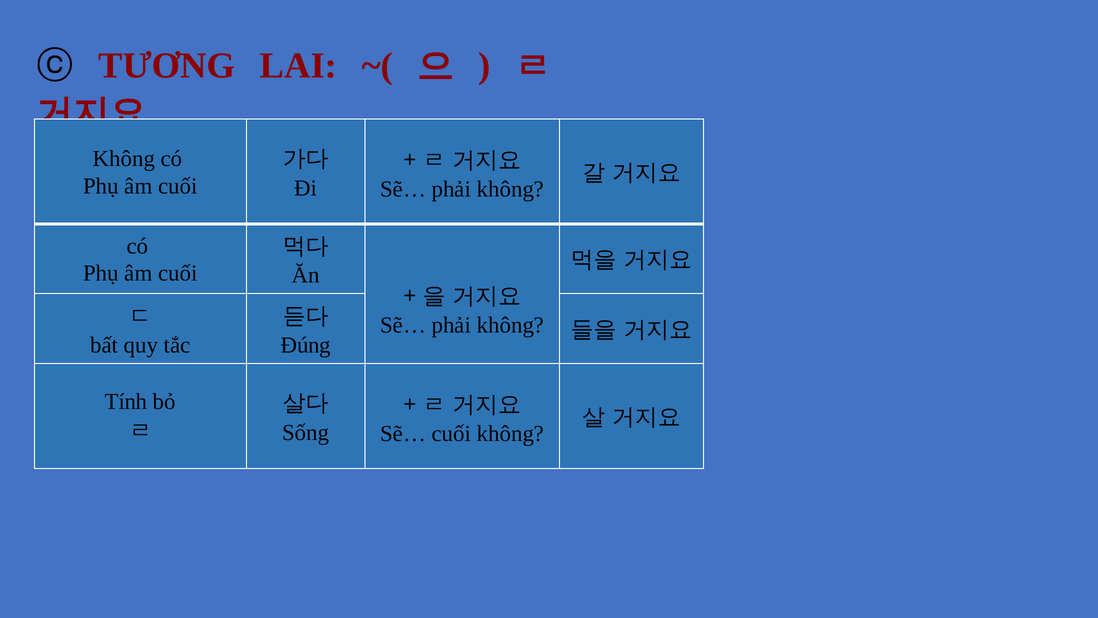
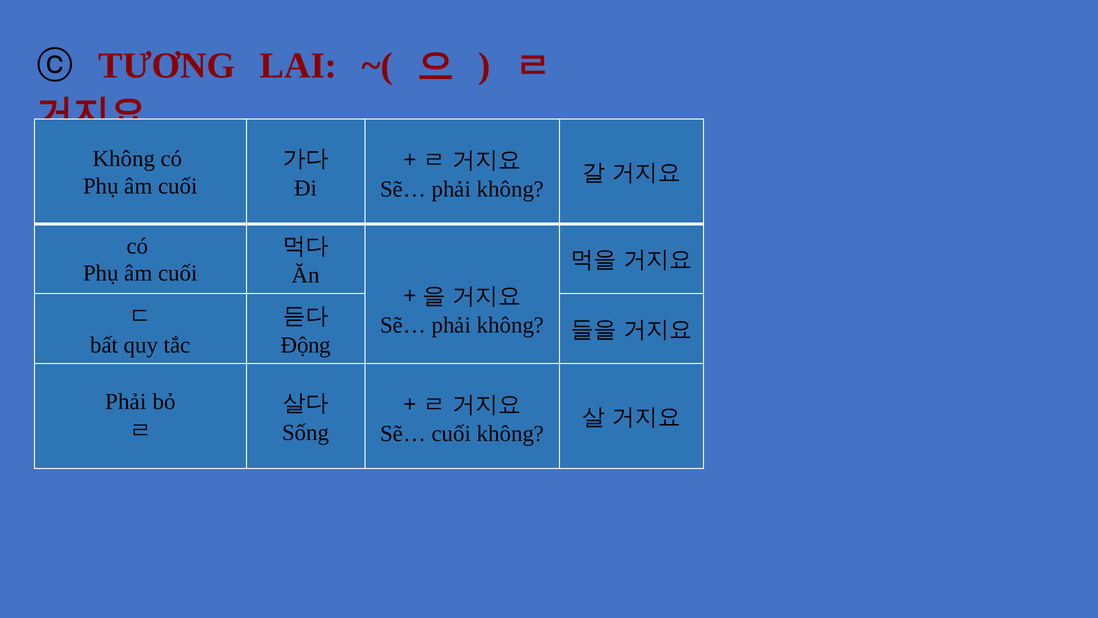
Đúng: Đúng -> Động (306, 345)
Tính: Tính -> Phải (126, 401)
